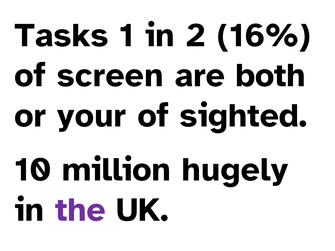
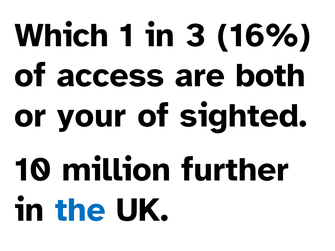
Tasks: Tasks -> Which (62, 35)
2: 2 -> 3 (196, 35)
screen: screen -> access (110, 75)
hugely: hugely -> further (235, 170)
the colour: purple -> blue (80, 210)
